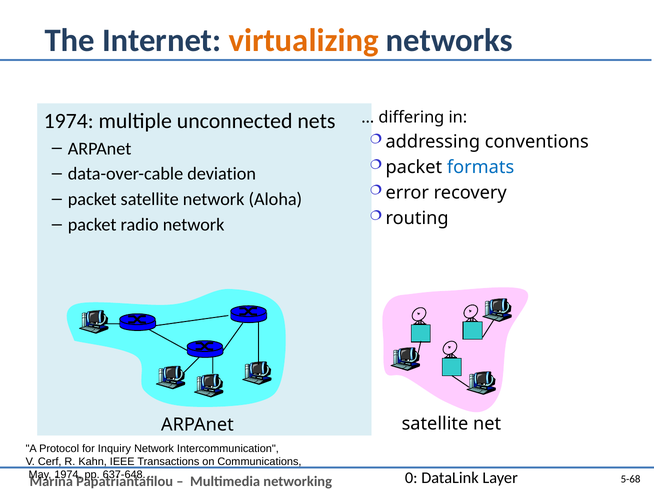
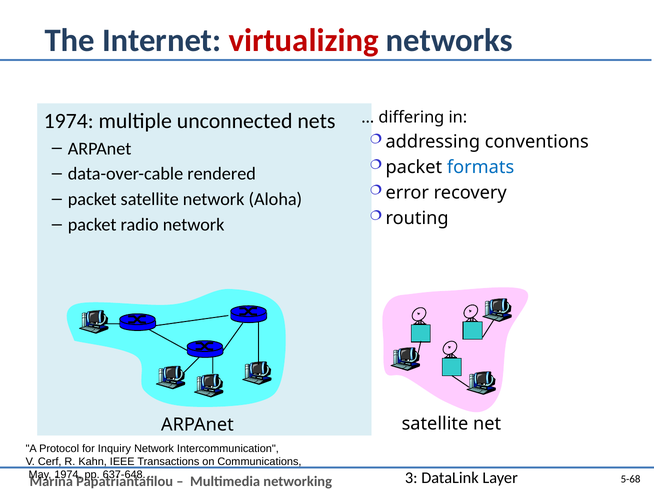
virtualizing colour: orange -> red (304, 40)
deviation: deviation -> rendered (222, 174)
0: 0 -> 3 (411, 478)
